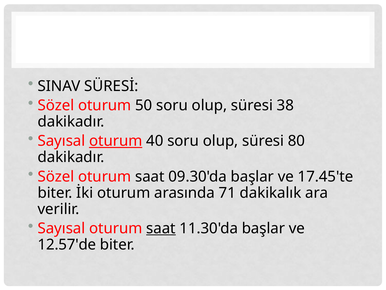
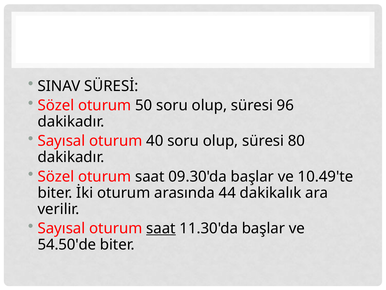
38: 38 -> 96 (285, 105)
oturum underline: present -> none (116, 141)
17.45'te: 17.45'te -> 10.49'te (325, 176)
71: 71 -> 44 (227, 193)
12.57'de: 12.57'de -> 54.50'de (67, 244)
